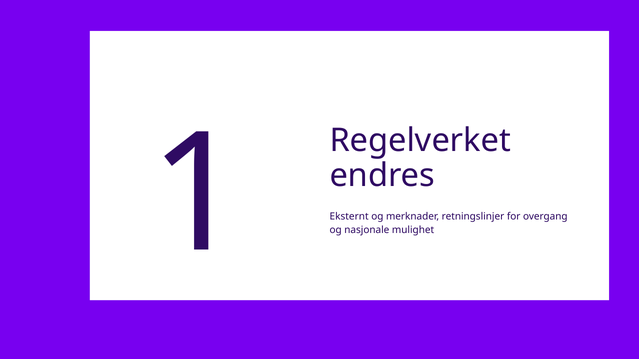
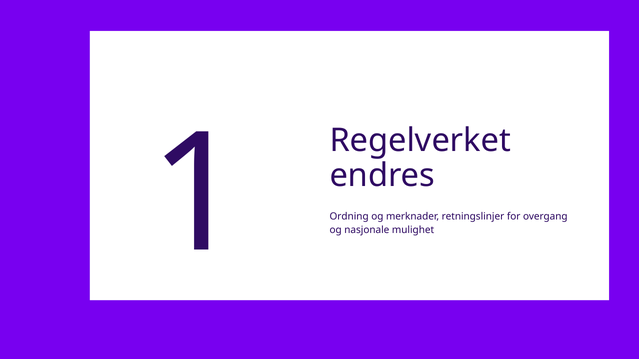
Eksternt: Eksternt -> Ordning (349, 217)
